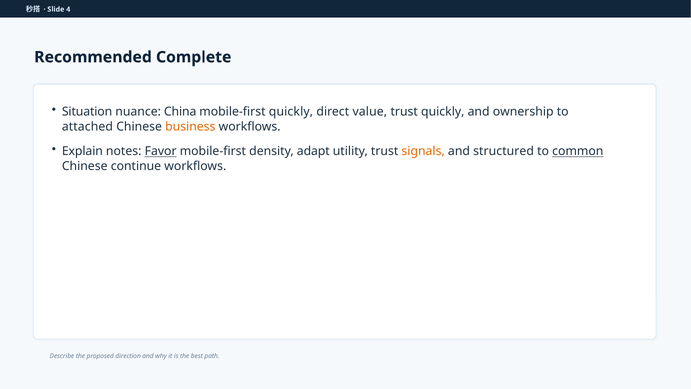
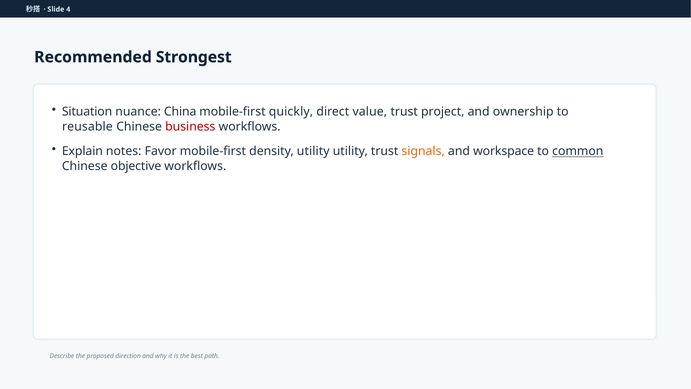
Complete: Complete -> Strongest (194, 57)
trust quickly: quickly -> project (443, 112)
attached: attached -> reusable (87, 127)
business colour: orange -> red (190, 127)
Favor underline: present -> none (161, 151)
density adapt: adapt -> utility (313, 151)
structured: structured -> workspace (504, 151)
continue: continue -> objective (136, 166)
